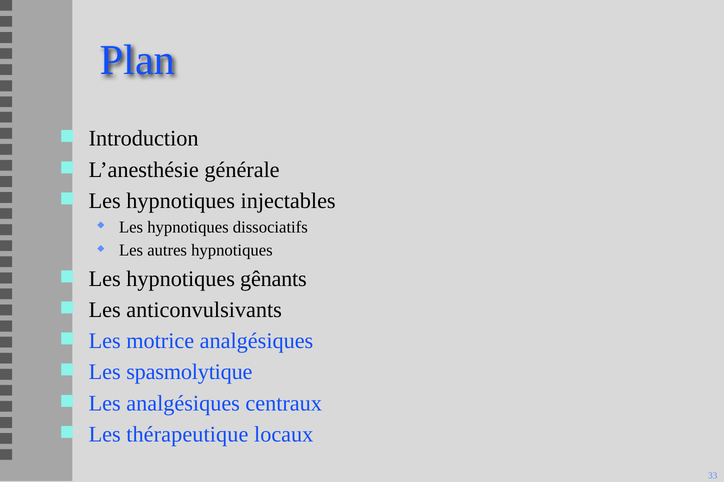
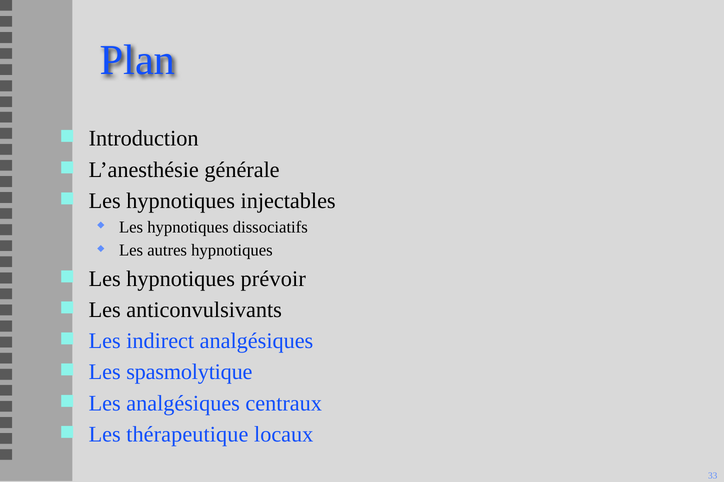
gênants: gênants -> prévoir (273, 279)
motrice: motrice -> indirect (160, 341)
